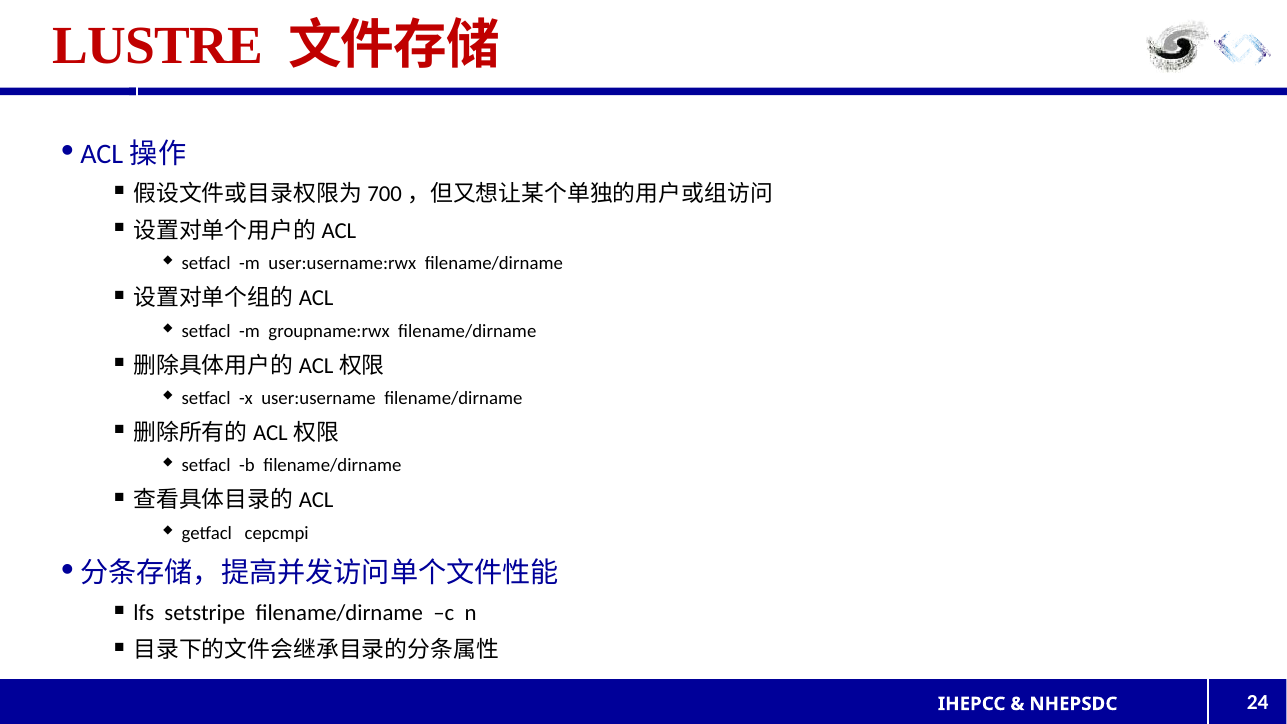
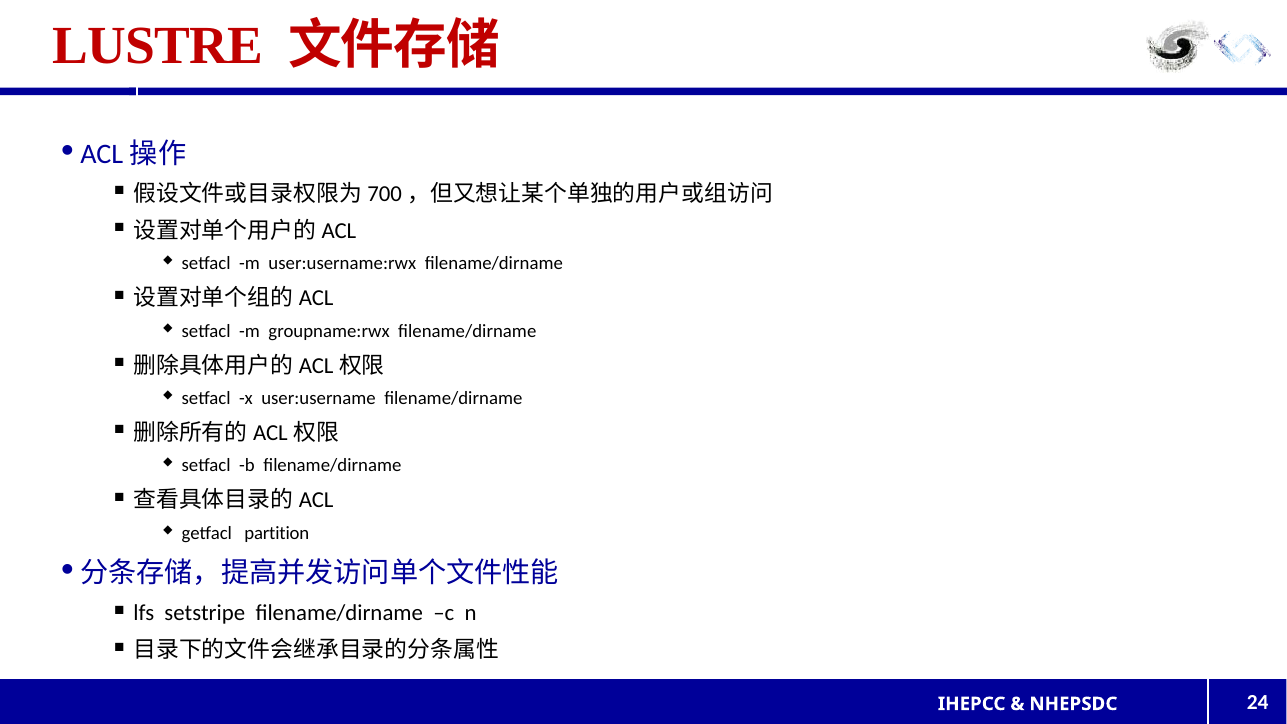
cepcmpi: cepcmpi -> partition (277, 533)
